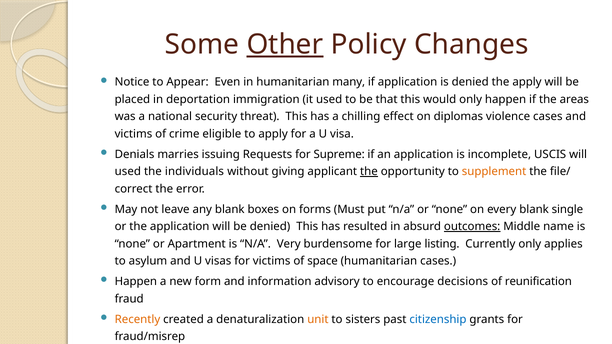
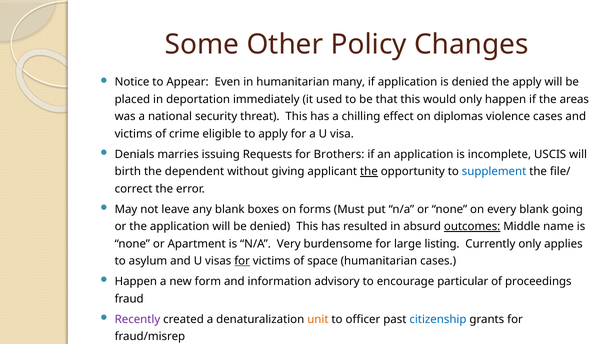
Other underline: present -> none (285, 44)
immigration: immigration -> immediately (266, 99)
Supreme: Supreme -> Brothers (339, 154)
used: used -> birth (128, 172)
individuals: individuals -> dependent (194, 172)
supplement colour: orange -> blue (494, 172)
single: single -> going (567, 210)
for underline: none -> present (242, 261)
decisions: decisions -> particular (463, 282)
reunification: reunification -> proceedings (538, 282)
Recently colour: orange -> purple (137, 320)
sisters: sisters -> officer (363, 320)
